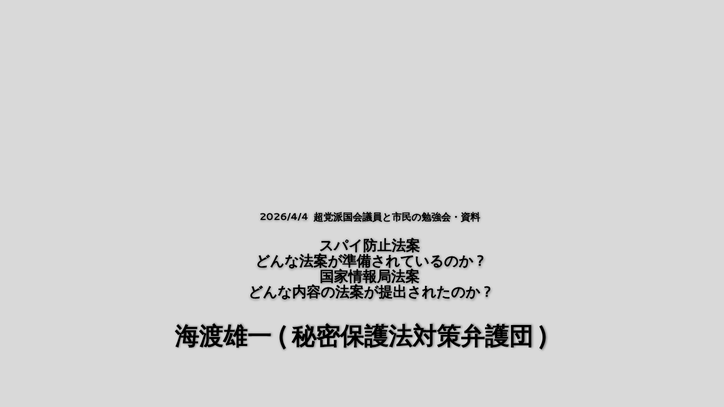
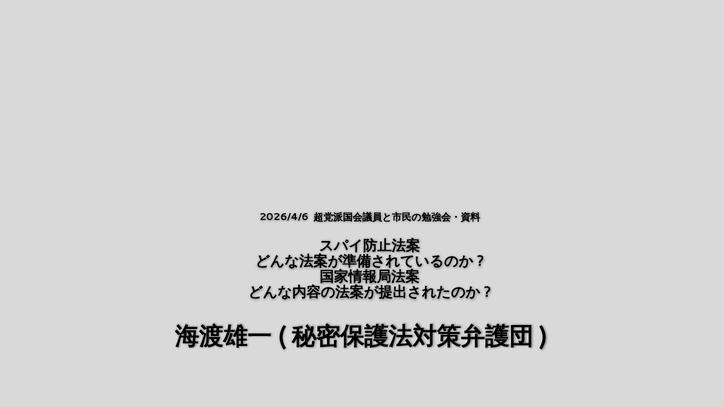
2026/4/4: 2026/4/4 -> 2026/4/6 (284, 217)
